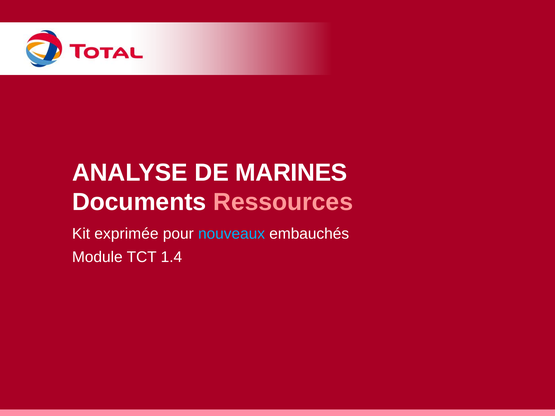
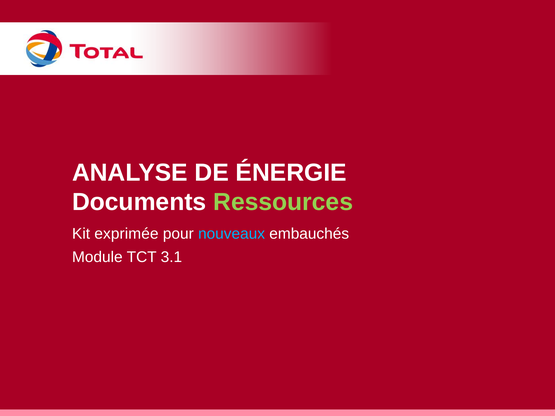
MARINES: MARINES -> ÉNERGIE (291, 173)
Ressources colour: pink -> light green (283, 202)
1.4: 1.4 -> 3.1 (171, 257)
